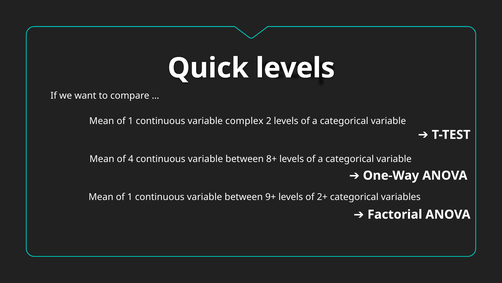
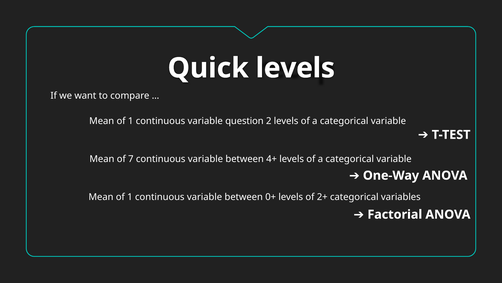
complex: complex -> question (244, 121)
4: 4 -> 7 (131, 159)
8+: 8+ -> 4+ (272, 159)
9+: 9+ -> 0+ (271, 197)
